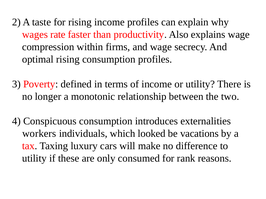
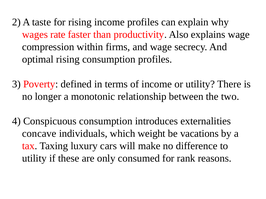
workers: workers -> concave (39, 134)
looked: looked -> weight (152, 134)
